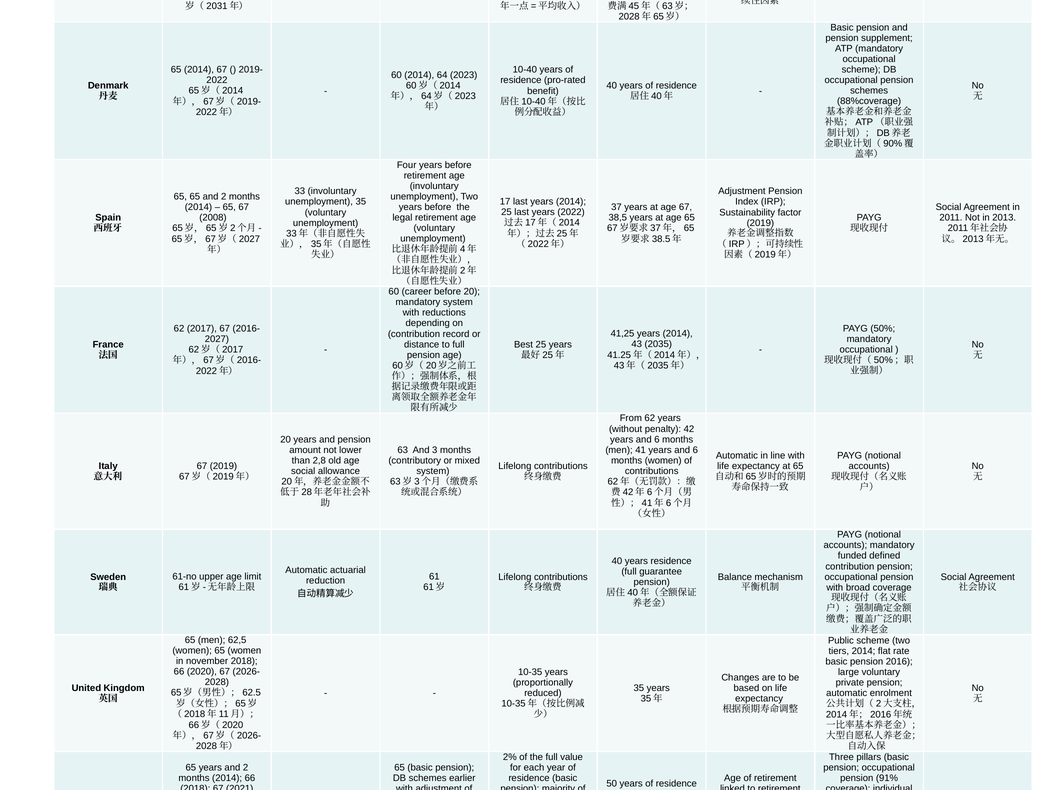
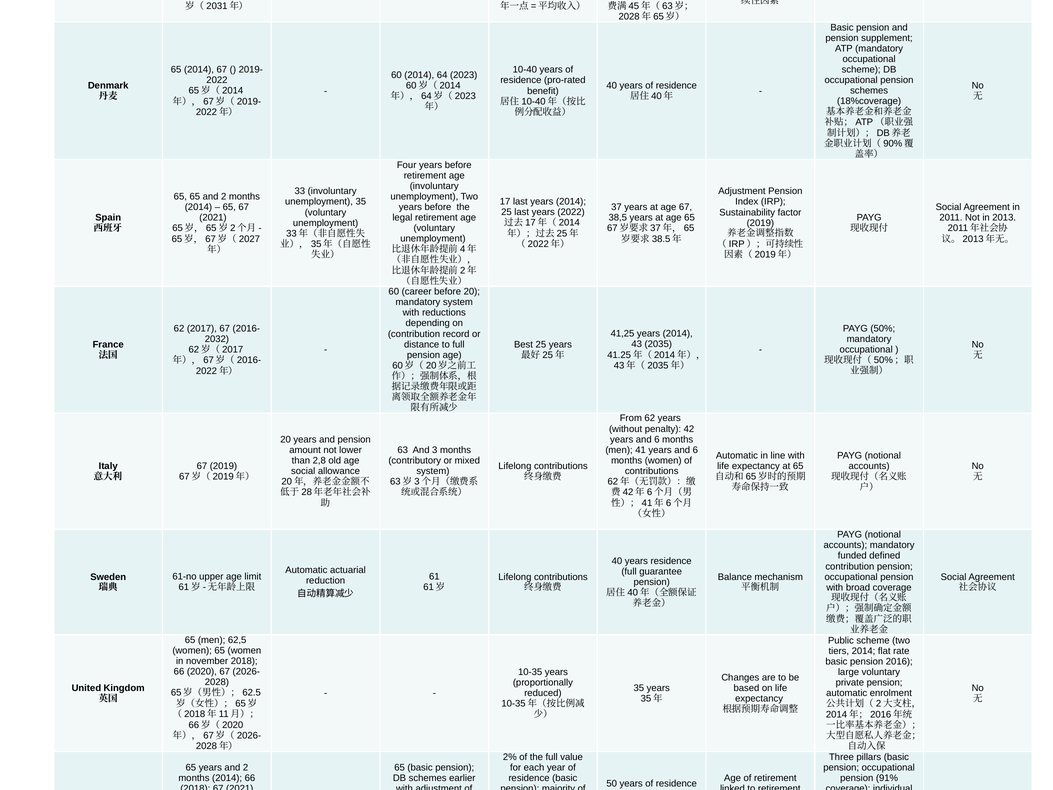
88%coverage: 88%coverage -> 18%coverage (869, 101)
2008: 2008 -> 2021 (213, 218)
2027: 2027 -> 2032 (217, 339)
